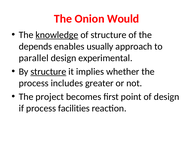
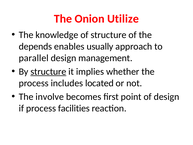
Would: Would -> Utilize (123, 19)
knowledge underline: present -> none (57, 35)
experimental: experimental -> management (105, 58)
greater: greater -> located (99, 83)
project: project -> involve (50, 97)
